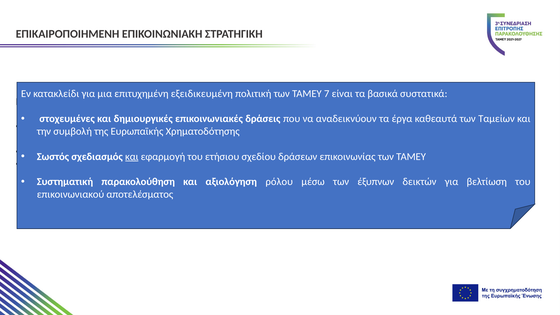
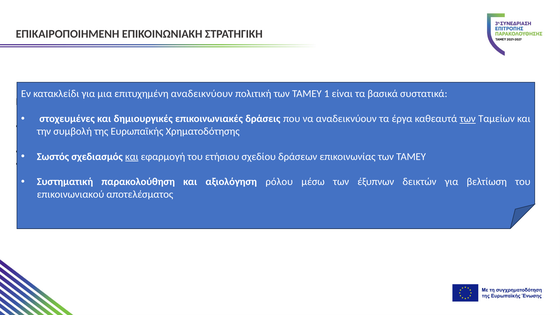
επιτυχημένη εξειδικευμένη: εξειδικευμένη -> αναδεικνύουν (202, 94)
7: 7 -> 1 (327, 94)
των underline: none -> present (468, 119)
